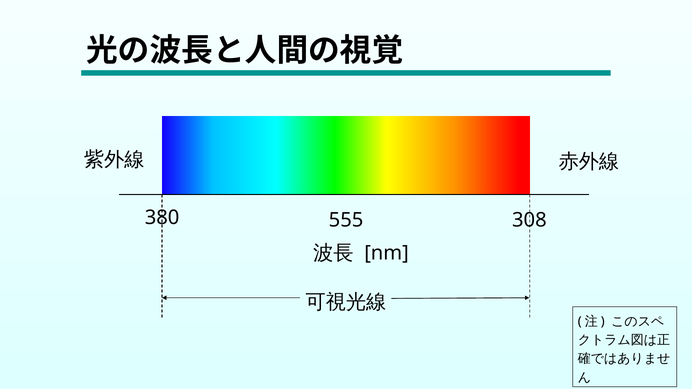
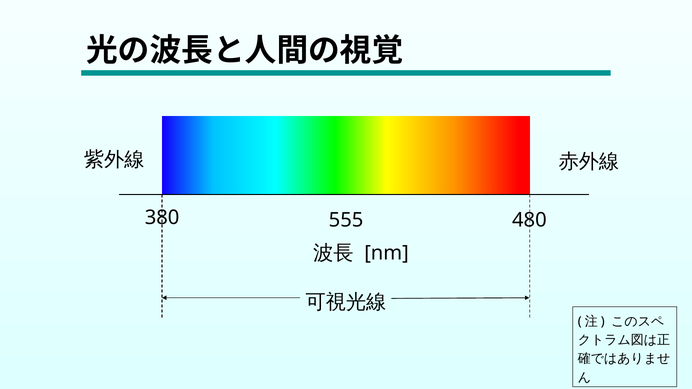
308: 308 -> 480 (529, 220)
